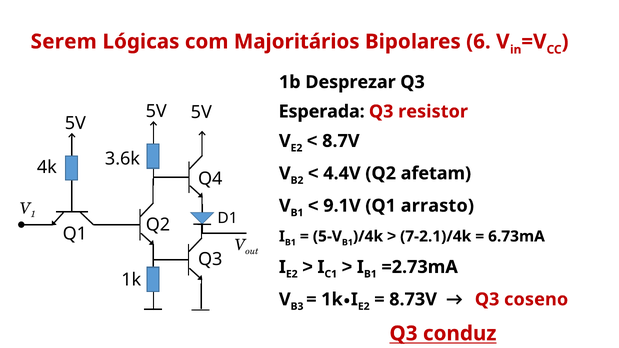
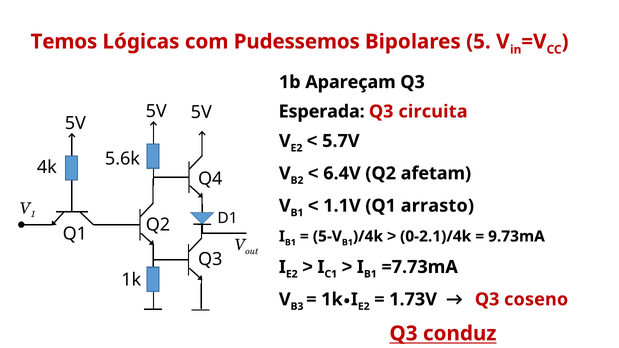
Serem: Serem -> Temos (64, 42)
Majoritários: Majoritários -> Pudessemos (297, 42)
6: 6 -> 5 (478, 42)
Desprezar: Desprezar -> Apareçam (351, 82)
resistor: resistor -> circuita (433, 112)
8.7V: 8.7V -> 5.7V (341, 141)
3.6k: 3.6k -> 5.6k (122, 159)
4.4V: 4.4V -> 6.4V (342, 173)
9.1V: 9.1V -> 1.1V (342, 206)
7-2.1)/4k: 7-2.1)/4k -> 0-2.1)/4k (436, 237)
6.73mA: 6.73mA -> 9.73mA (516, 237)
=2.73mA: =2.73mA -> =7.73mA (420, 267)
8.73V: 8.73V -> 1.73V (413, 300)
